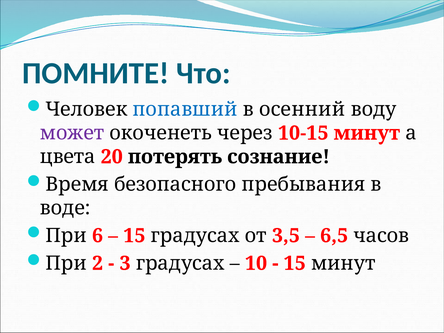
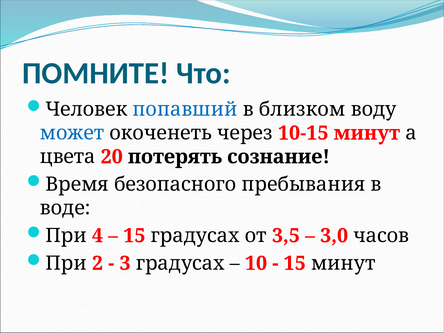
осенний: осенний -> близком (302, 109)
может colour: purple -> blue (72, 133)
6: 6 -> 4 (97, 236)
6,5: 6,5 -> 3,0 (334, 236)
